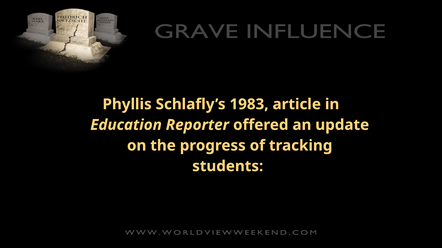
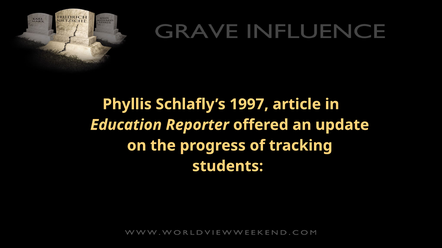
1983: 1983 -> 1997 (249, 105)
